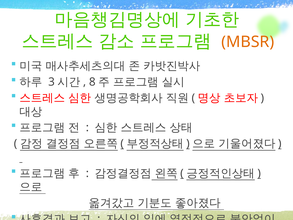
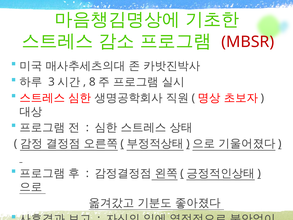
MBSR colour: orange -> red (248, 42)
